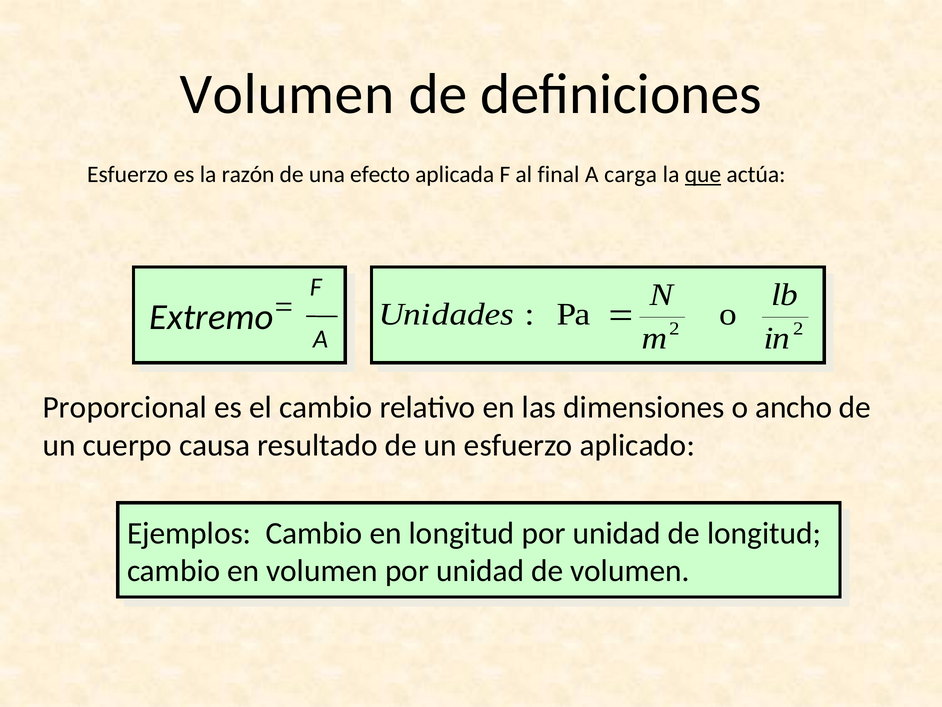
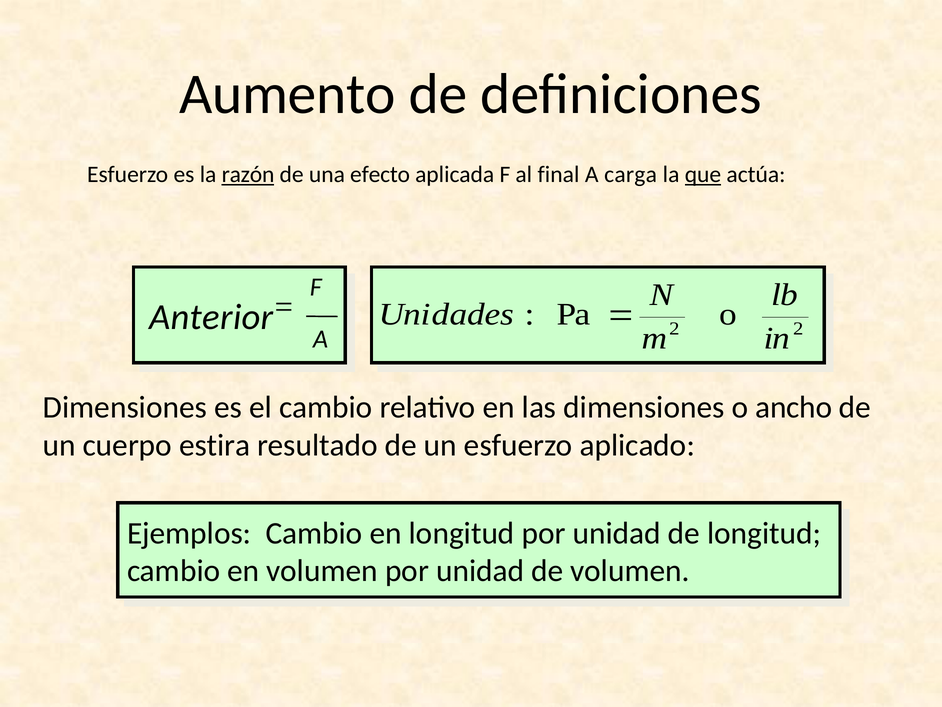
Volumen: Volumen -> Aumento (287, 94)
razón underline: none -> present (248, 174)
Extremo: Extremo -> Anterior (211, 317)
Proporcional: Proporcional -> Dimensiones (125, 407)
causa: causa -> estira (215, 445)
